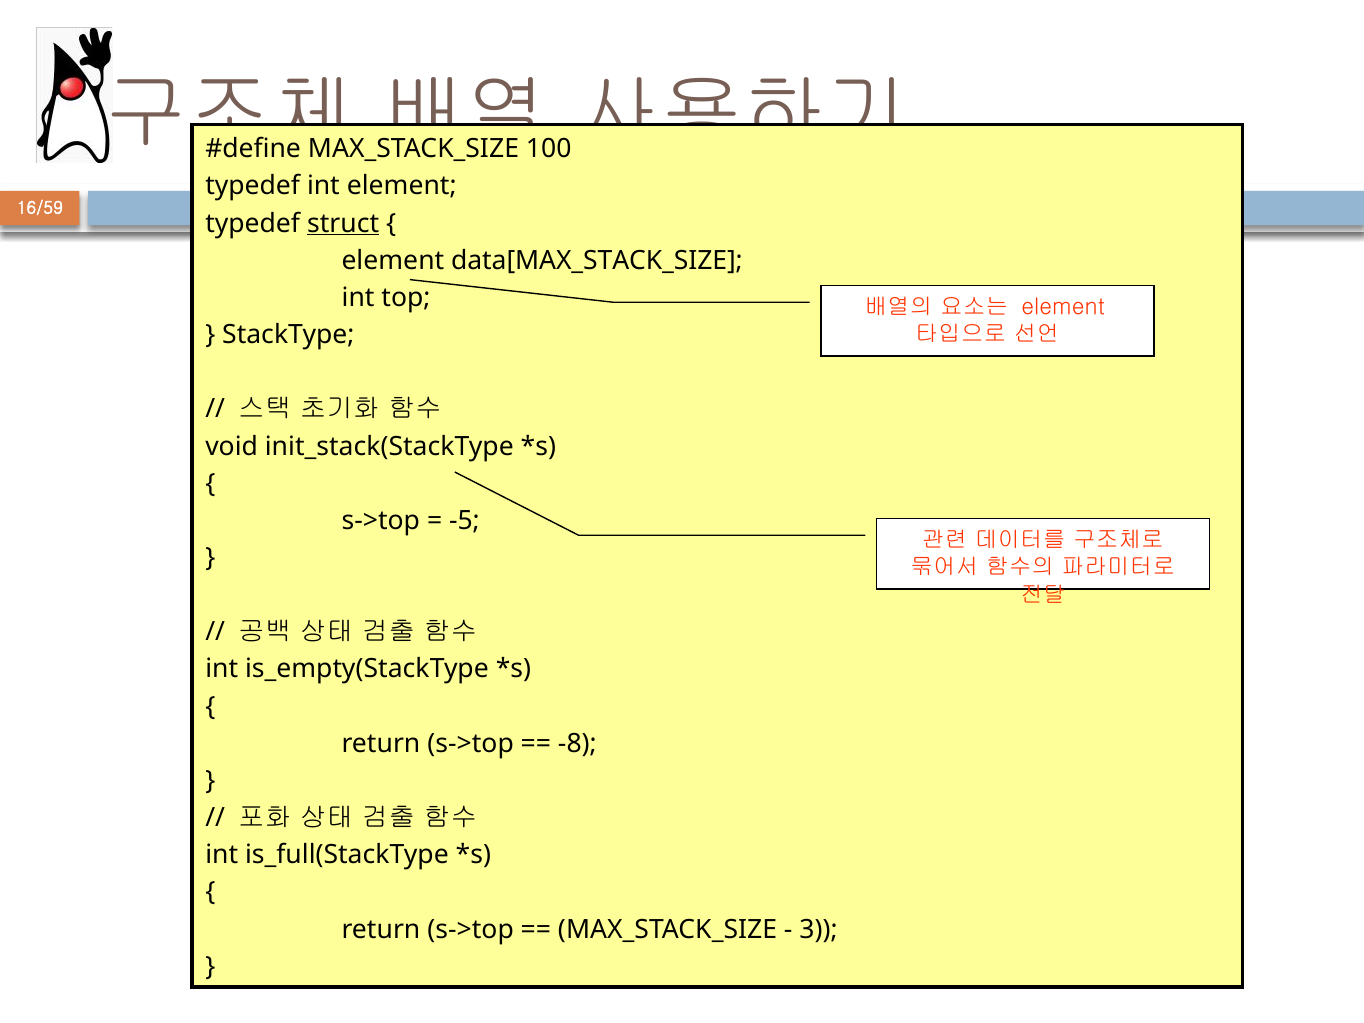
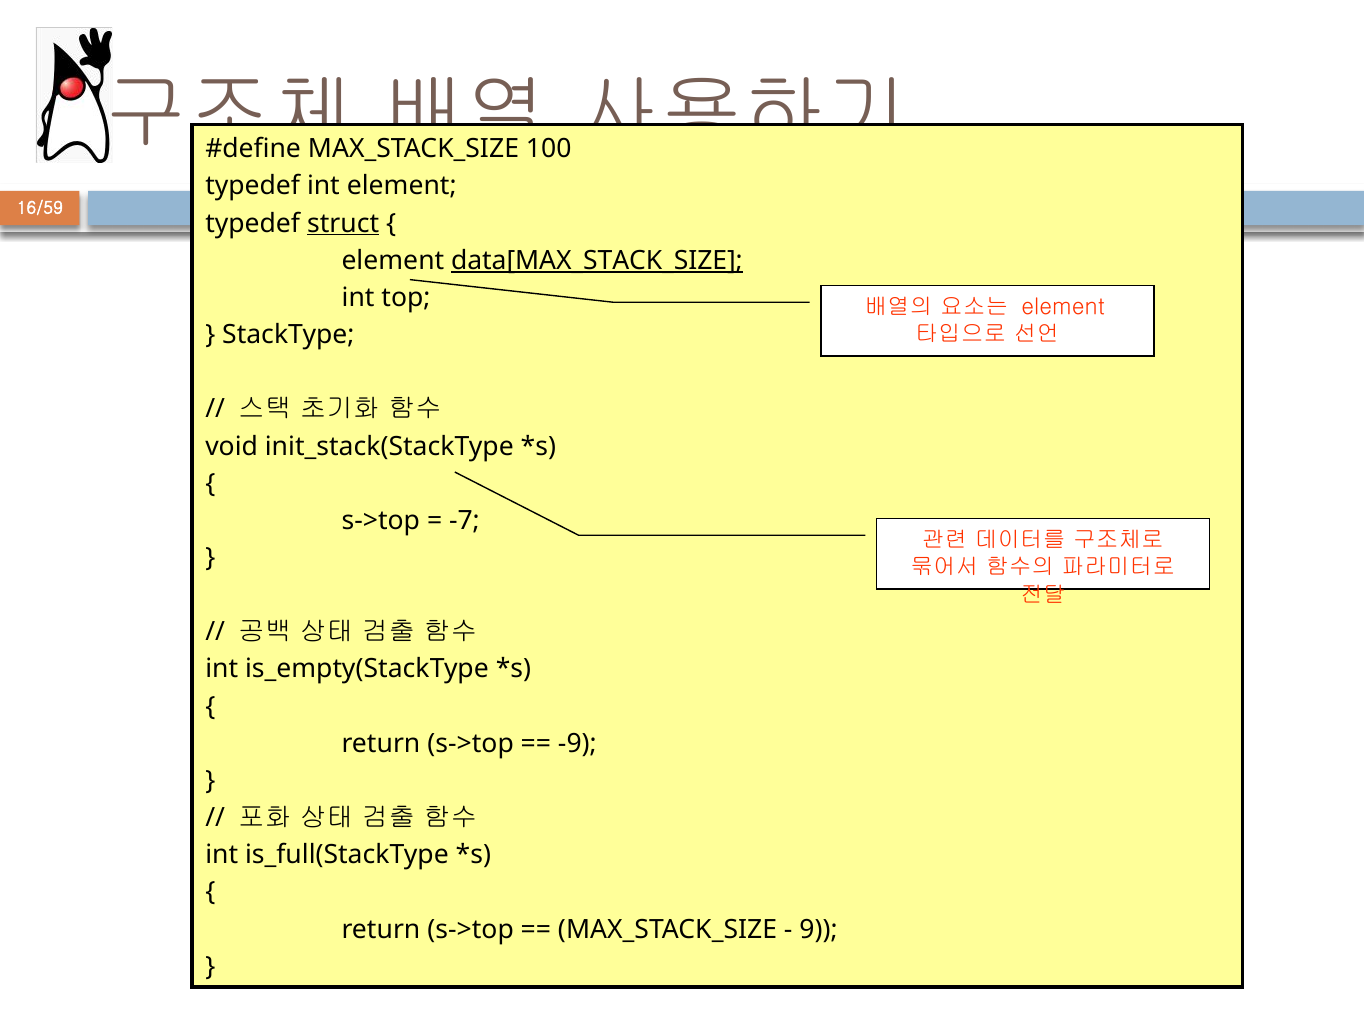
data[MAX_STACK_SIZE underline: none -> present (597, 260)
-5: -5 -> -7 (464, 521)
-8: -8 -> -9 (577, 744)
3: 3 -> 9 (819, 929)
